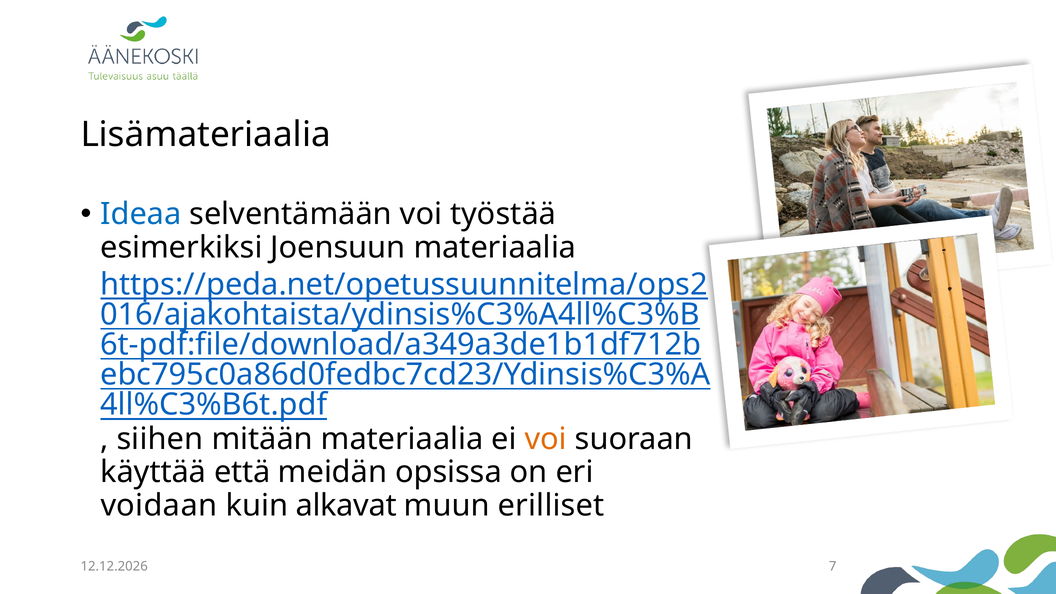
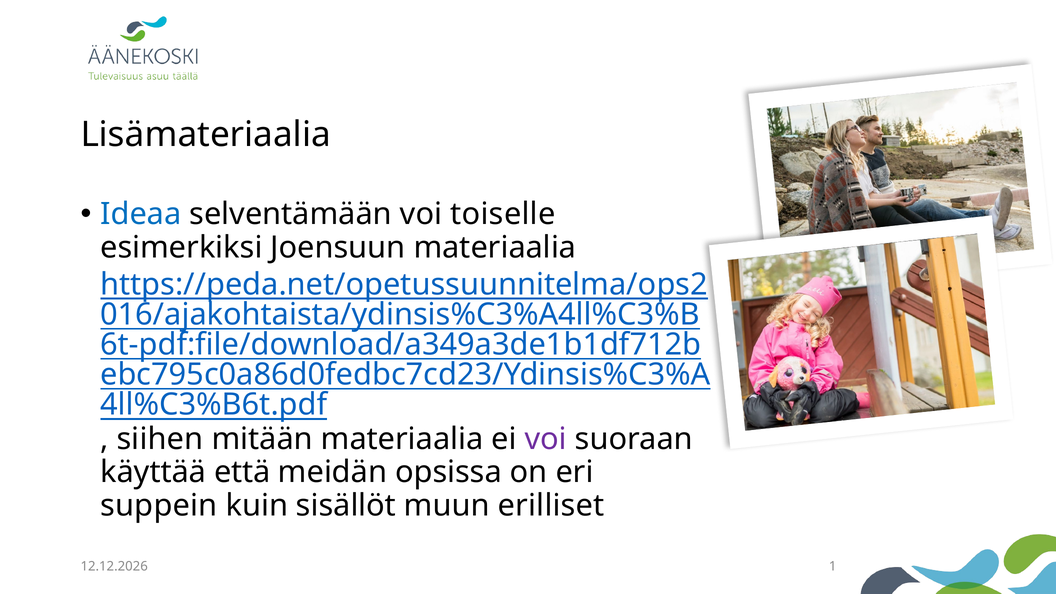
työstää: työstää -> toiselle (503, 214)
voi colour: orange -> purple (546, 439)
voidaan: voidaan -> suppein (159, 506)
alkavat: alkavat -> sisällöt (346, 506)
7: 7 -> 1 (833, 566)
